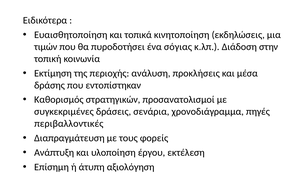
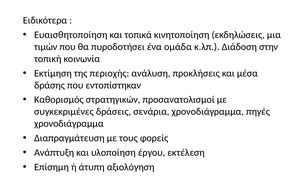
σόγιας: σόγιας -> ομάδα (178, 47)
περιβαλλοντικές: περιβαλλοντικές -> χρονοδιάγραμμα (69, 124)
